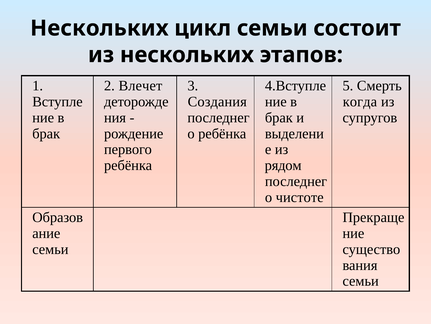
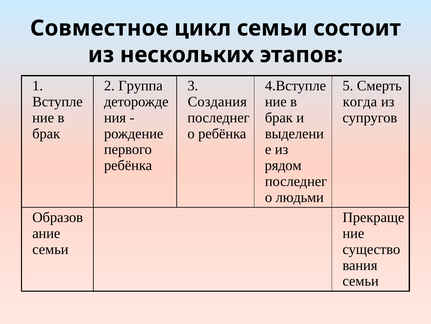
Нескольких: Нескольких -> Совместное (99, 28)
Влечет: Влечет -> Группа (141, 86)
чистоте: чистоте -> людьми (300, 197)
